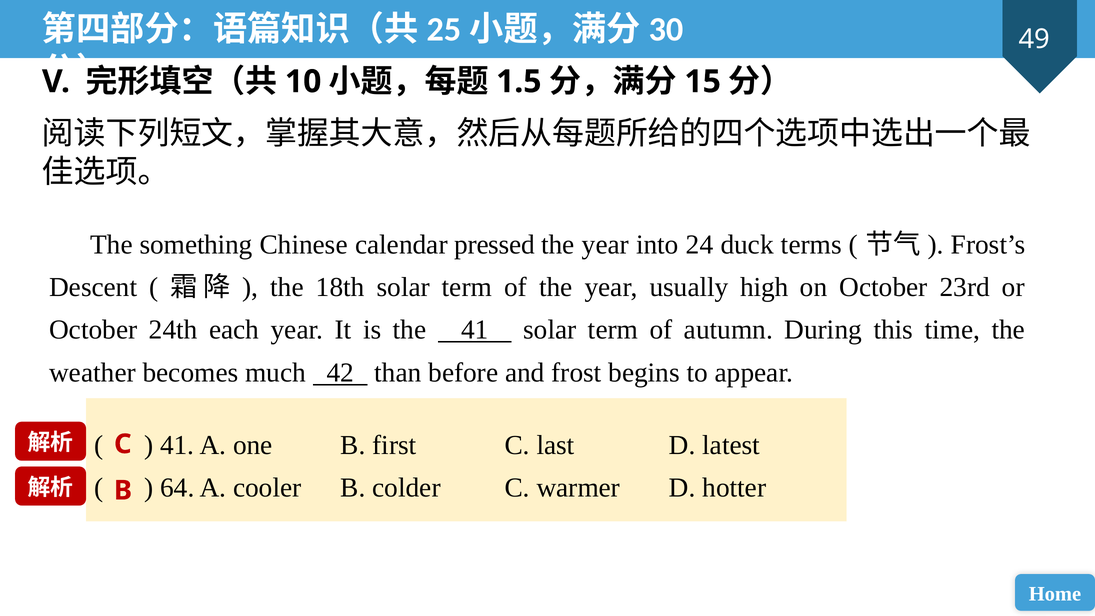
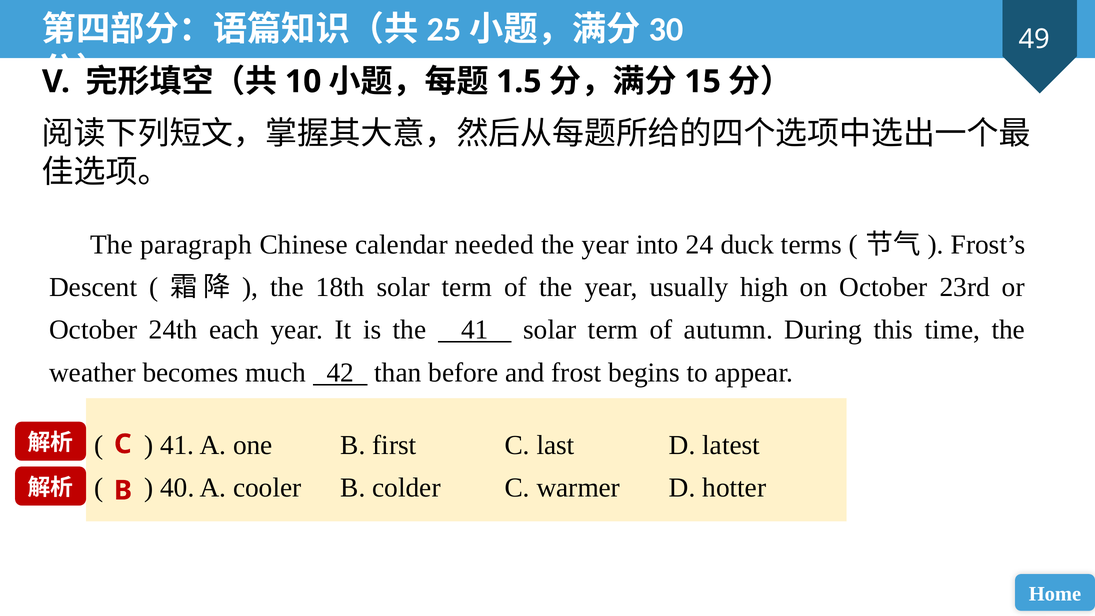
something: something -> paragraph (196, 244)
pressed: pressed -> needed (494, 244)
64: 64 -> 40 (177, 488)
